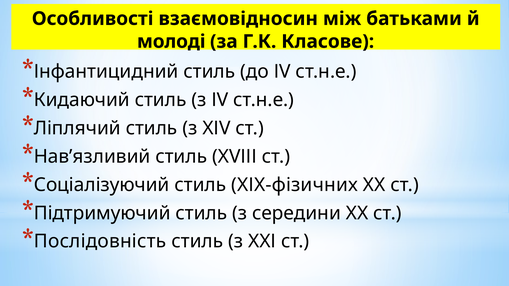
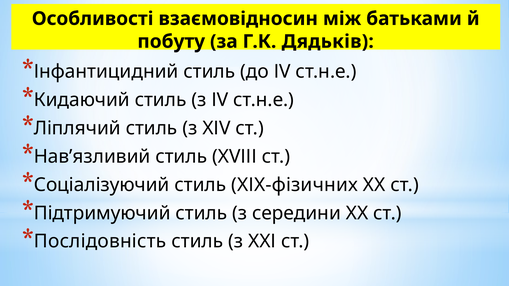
молоді: молоді -> побуту (171, 42)
Класове: Класове -> Дядьків (328, 42)
